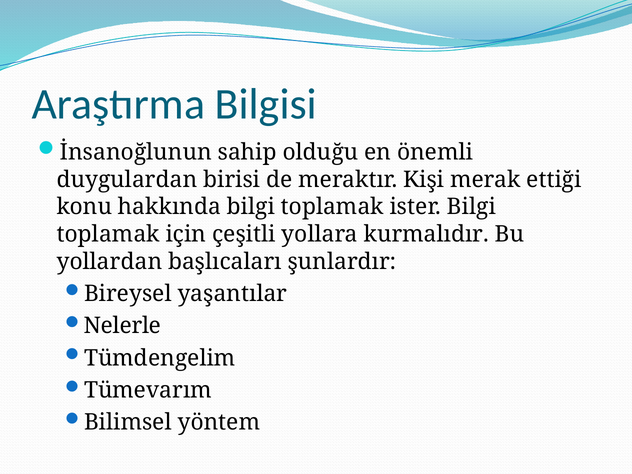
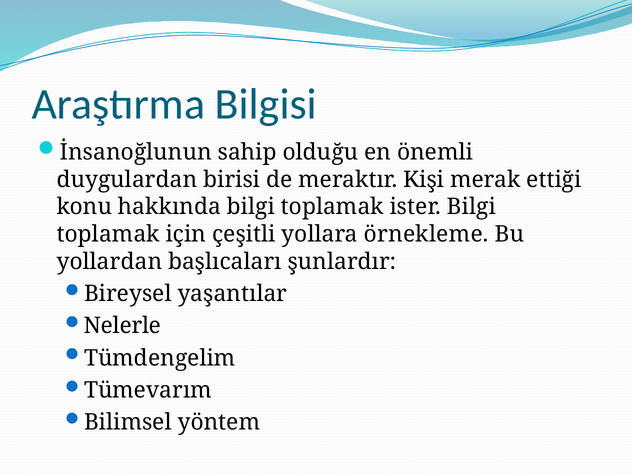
kurmalıdır: kurmalıdır -> örnekleme (426, 234)
